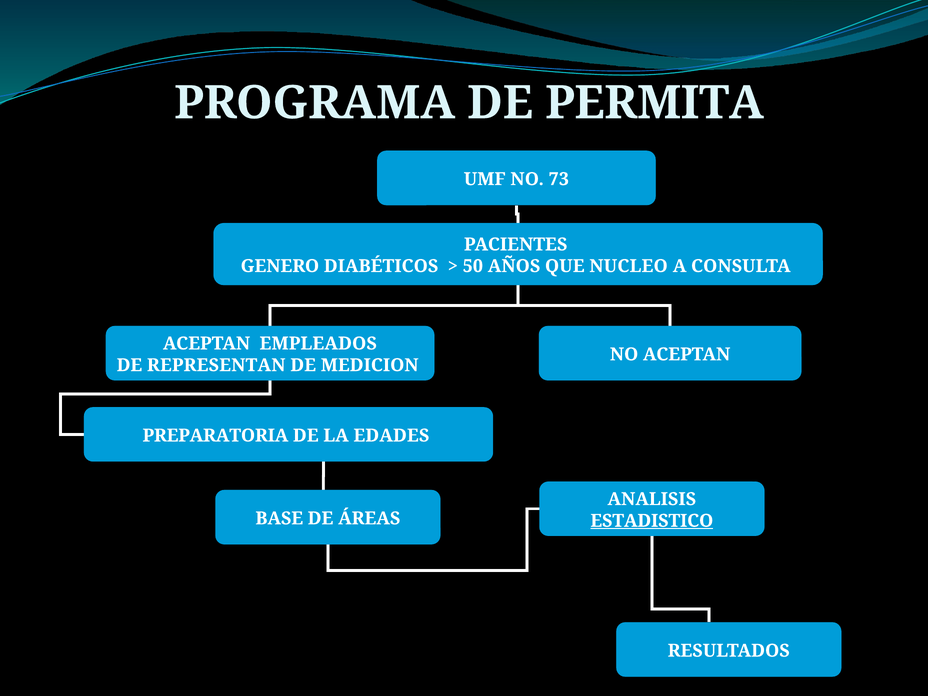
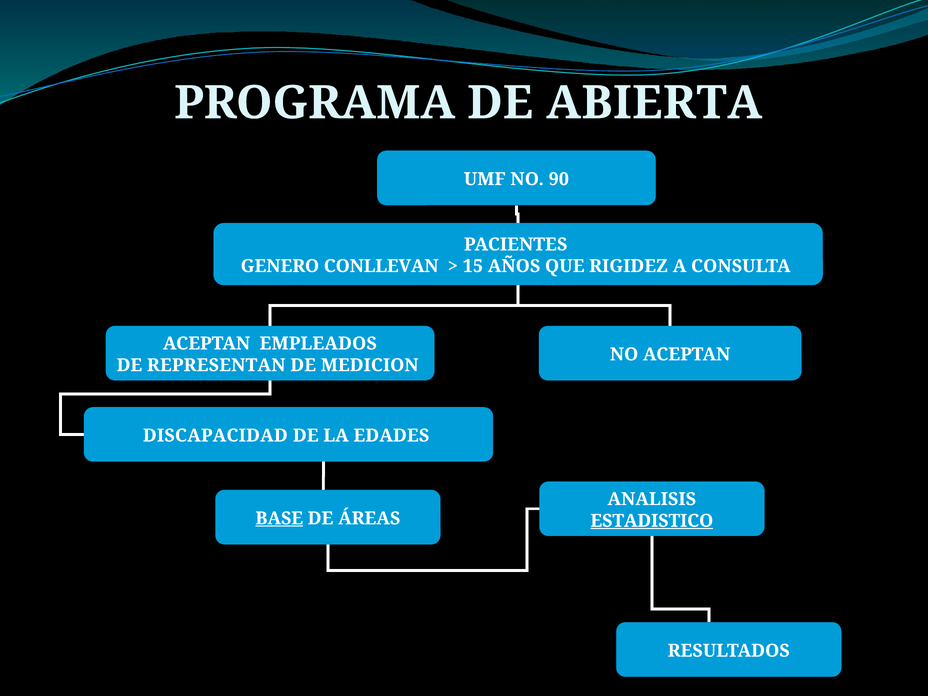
PERMITA: PERMITA -> ABIERTA (654, 103)
73: 73 -> 90 (559, 179)
DIABÉTICOS: DIABÉTICOS -> CONLLEVAN (381, 266)
50: 50 -> 15 (473, 266)
NUCLEO: NUCLEO -> RIGIDEZ (629, 266)
PREPARATORIA: PREPARATORIA -> DISCAPACIDAD (215, 436)
BASE underline: none -> present (279, 518)
